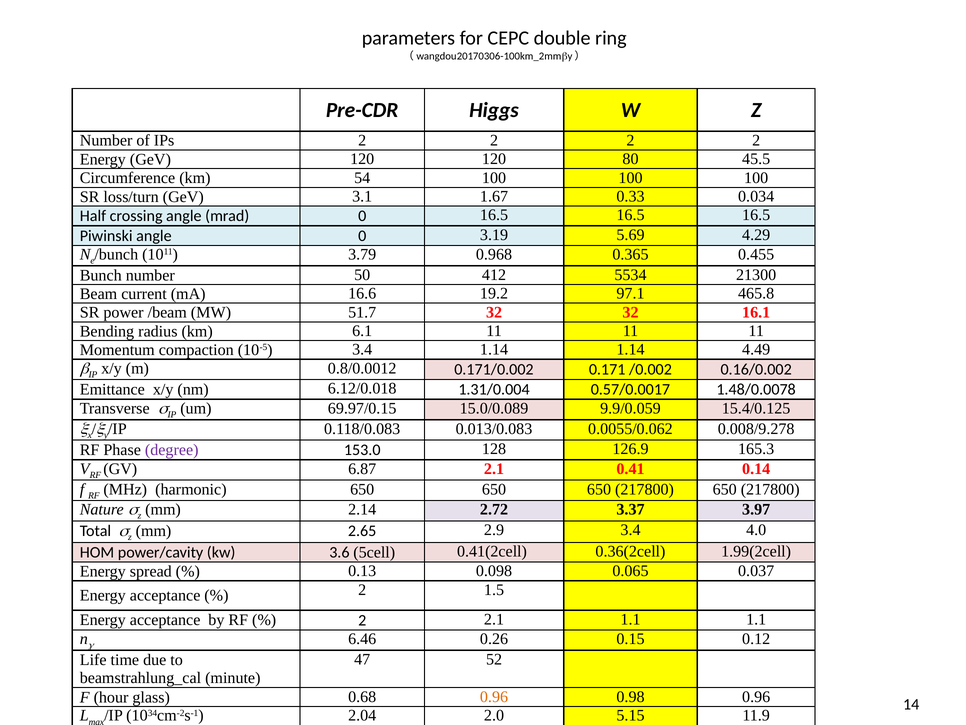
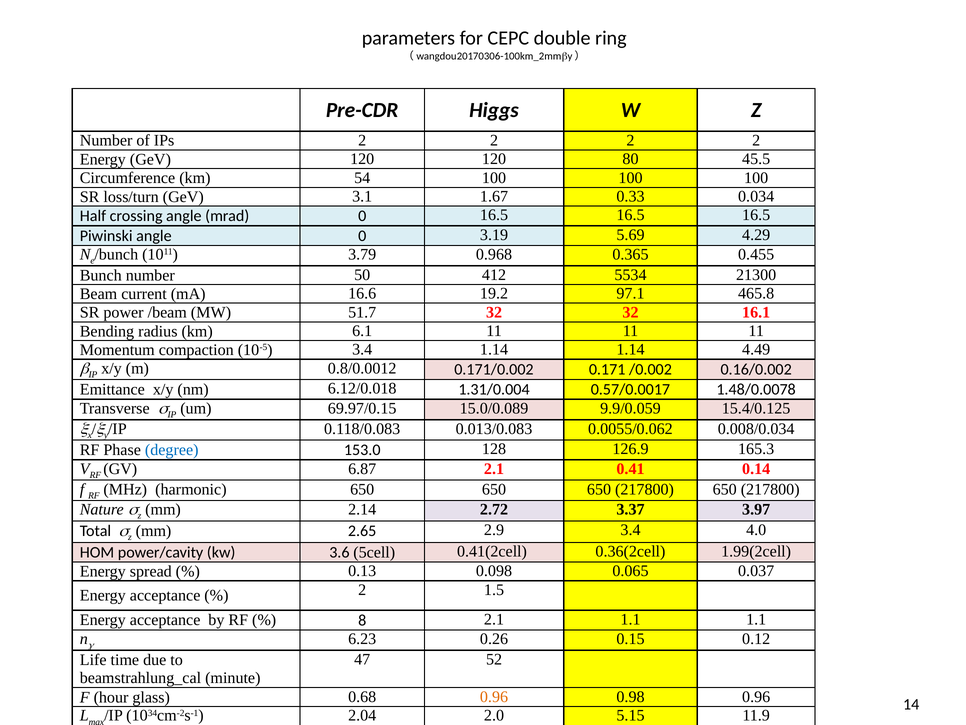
0.008/9.278: 0.008/9.278 -> 0.008/0.034 (756, 428)
degree colour: purple -> blue (172, 450)
2: 2 -> 8 (362, 620)
6.46: 6.46 -> 6.23 (362, 638)
